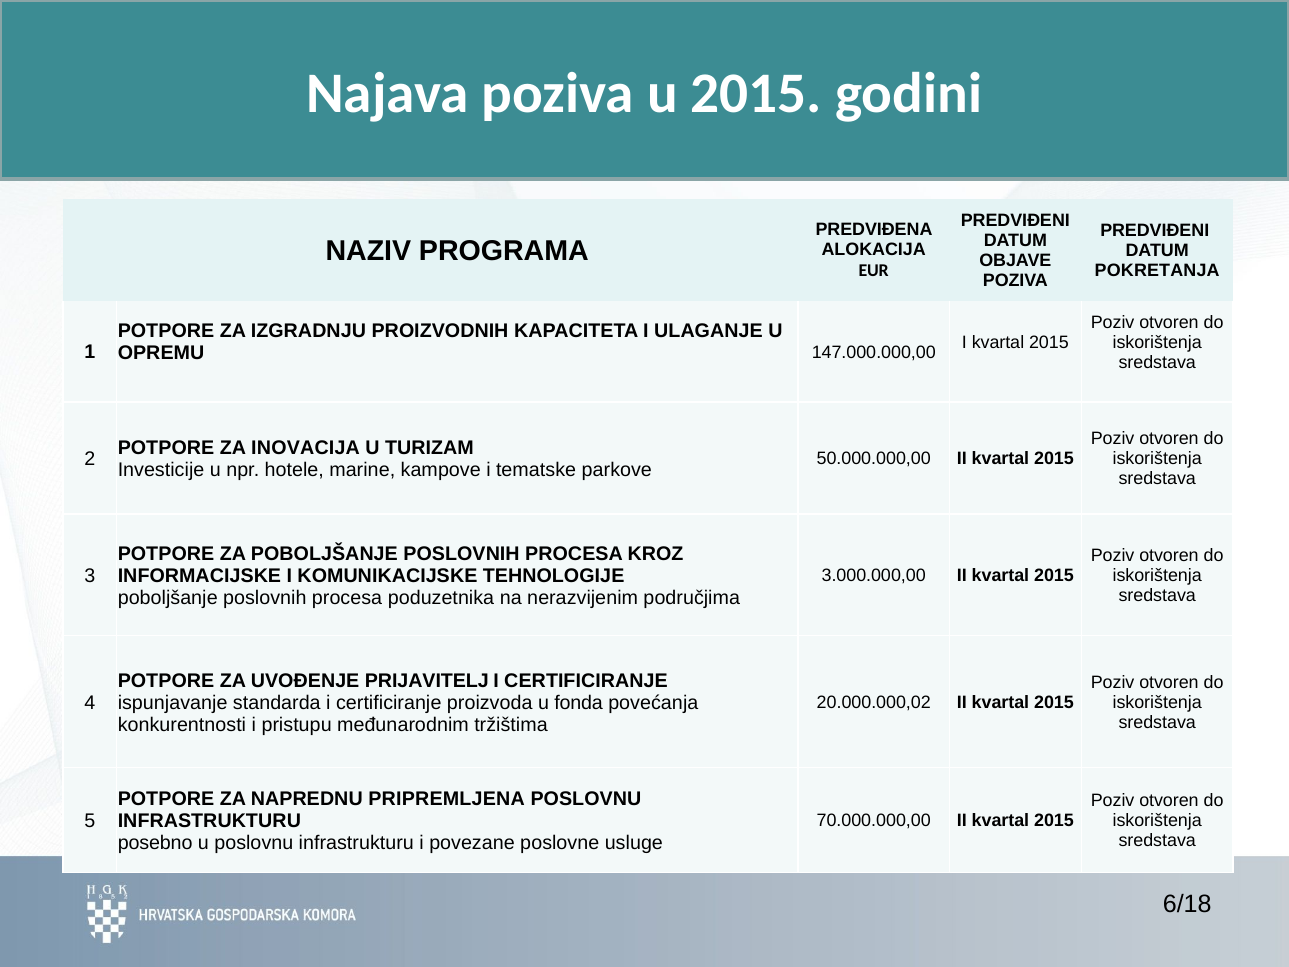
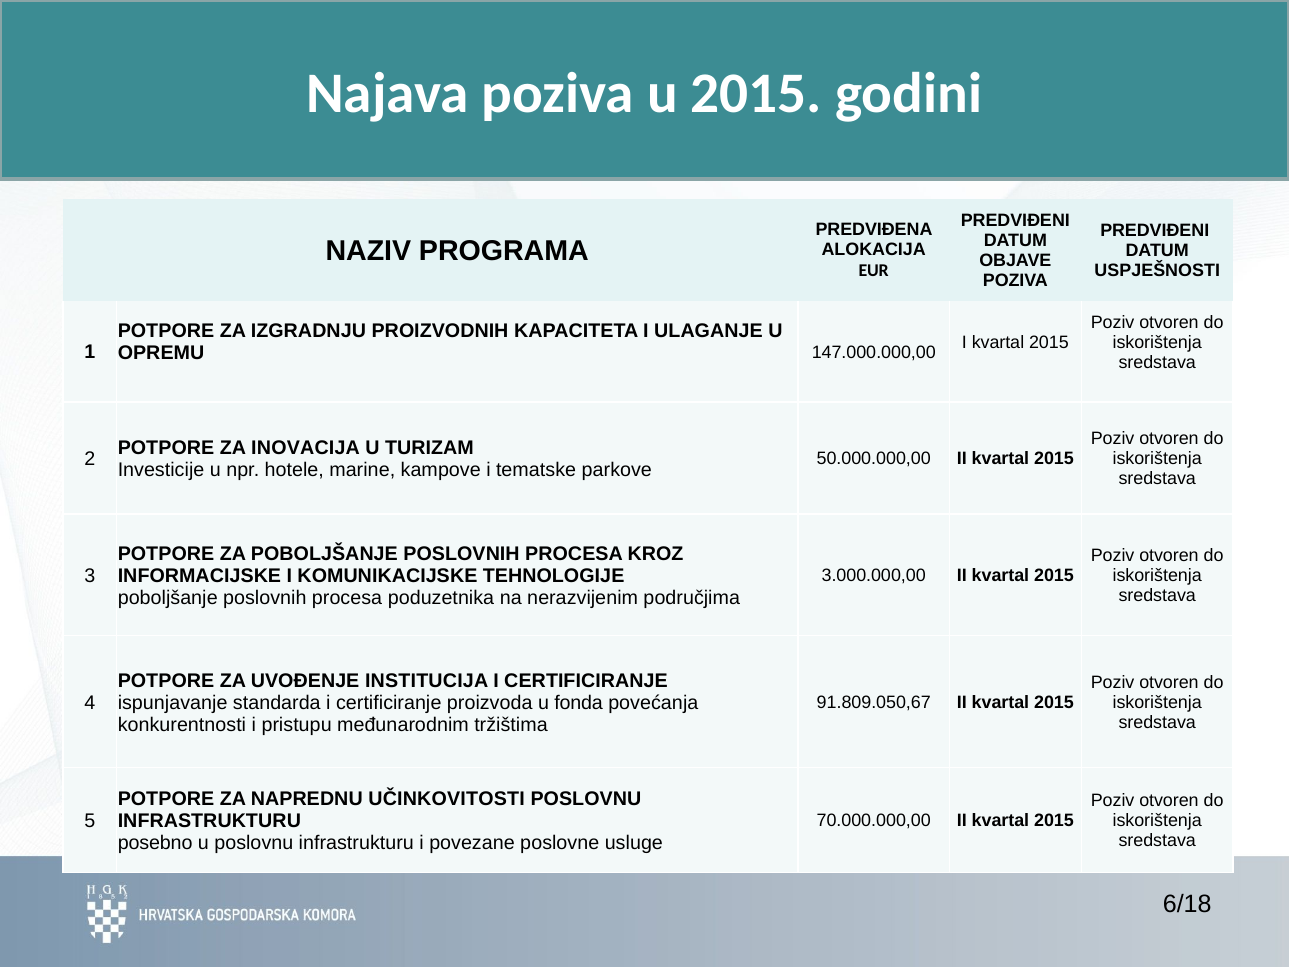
POKRETANJA: POKRETANJA -> USPJEŠNOSTI (1157, 271)
PRIJAVITELJ: PRIJAVITELJ -> INSTITUCIJA (427, 681)
20.000.000,02: 20.000.000,02 -> 91.809.050,67 (874, 702)
PRIPREMLJENA: PRIPREMLJENA -> UČINKOVITOSTI (447, 799)
